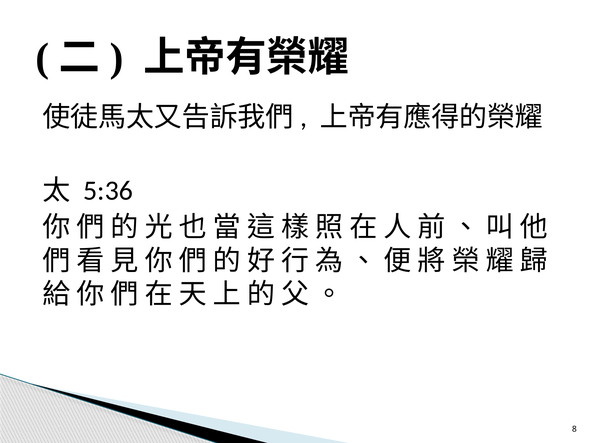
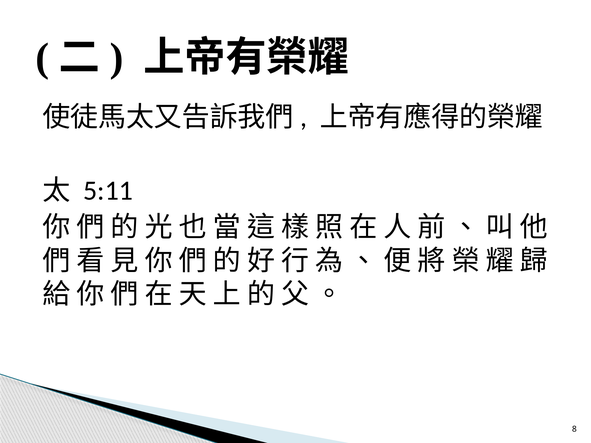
5:36: 5:36 -> 5:11 (108, 191)
